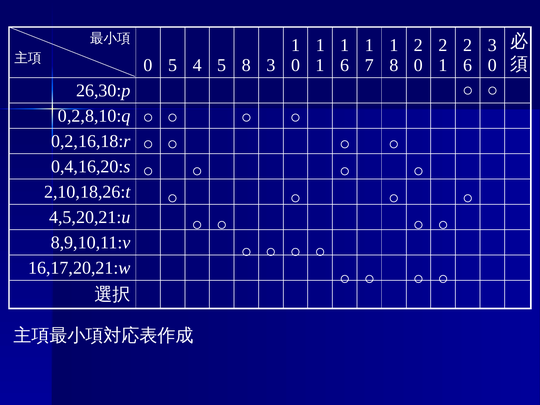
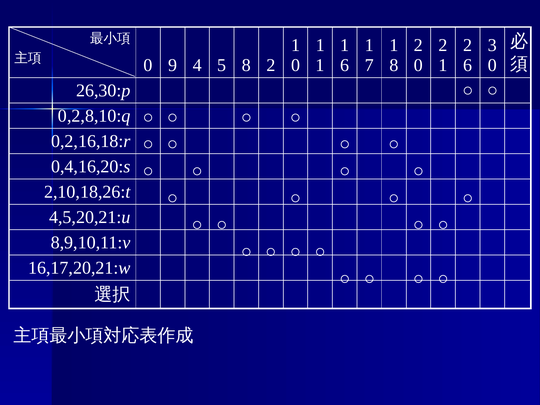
0 5: 5 -> 9 (173, 65)
5 8 3: 3 -> 2 (271, 65)
